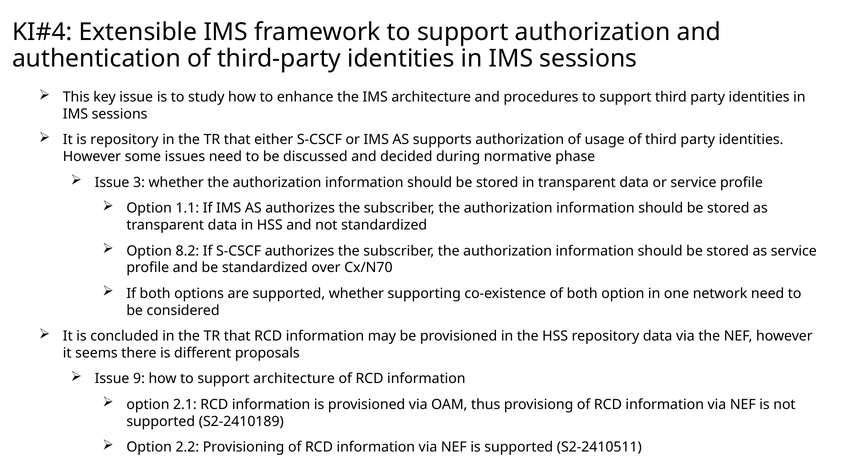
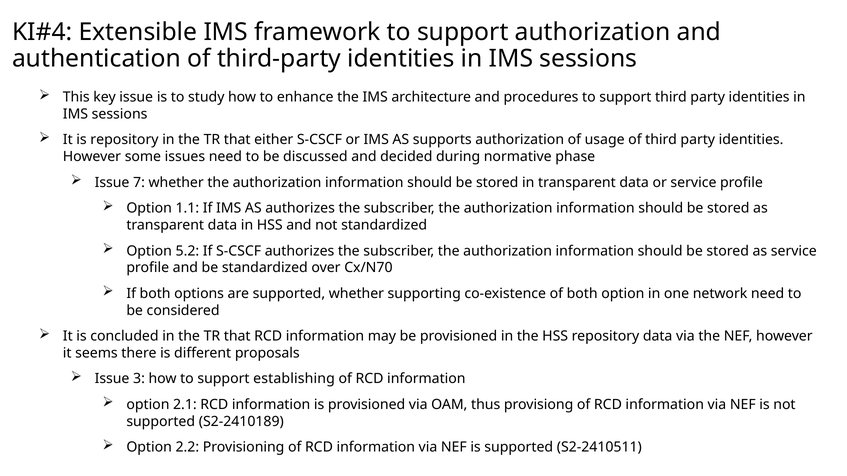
3: 3 -> 7 (139, 183)
8.2: 8.2 -> 5.2 (187, 251)
9: 9 -> 3 (139, 379)
support architecture: architecture -> establishing (294, 379)
